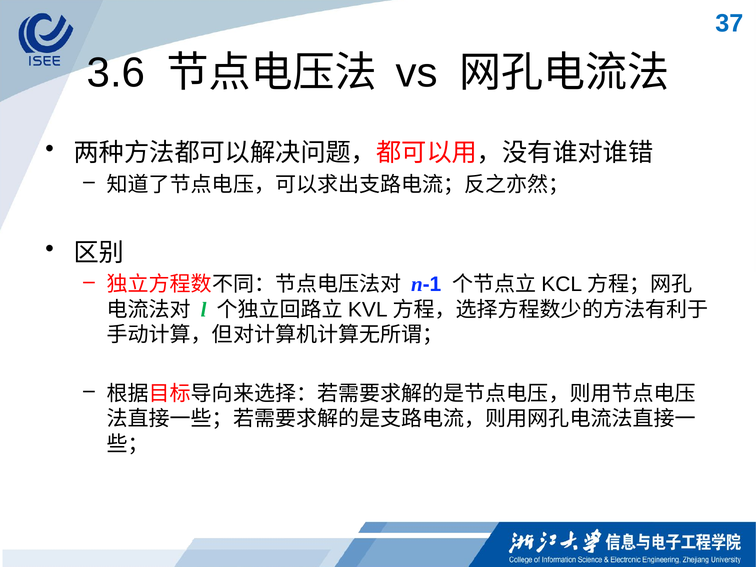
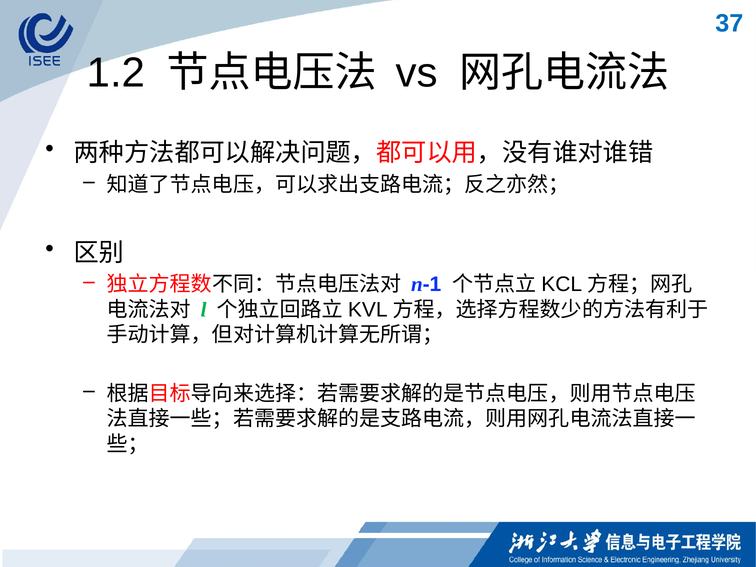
3.6: 3.6 -> 1.2 (116, 73)
